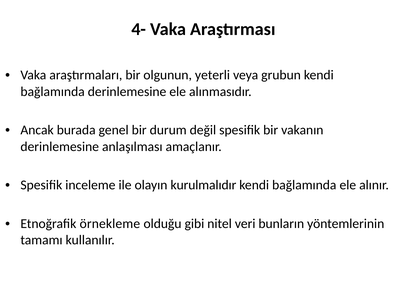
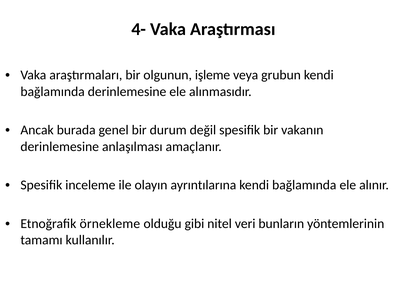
yeterli: yeterli -> işleme (213, 75)
kurulmalıdır: kurulmalıdır -> ayrıntılarına (203, 185)
